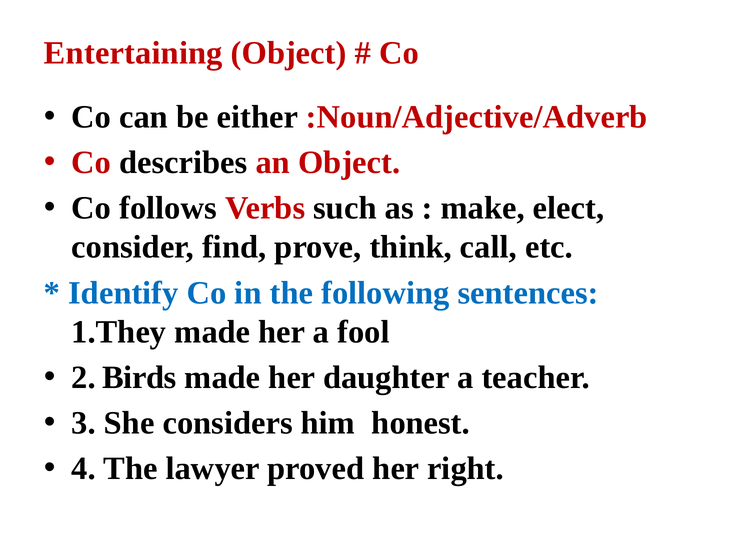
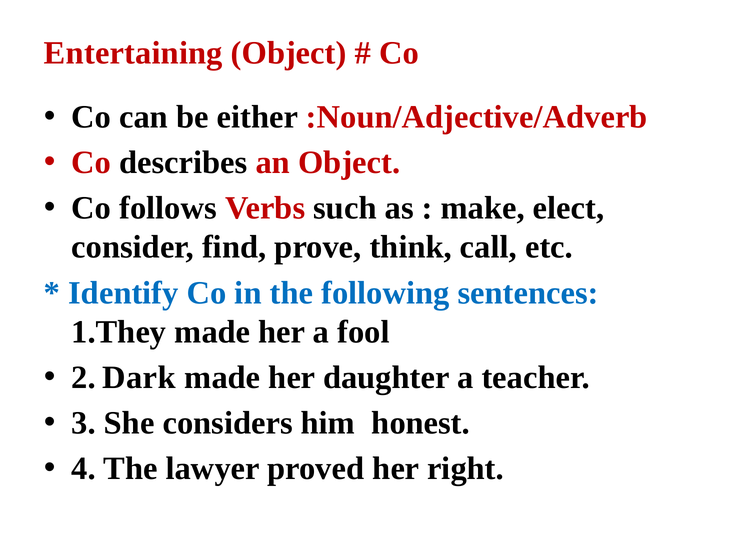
Birds: Birds -> Dark (139, 378)
